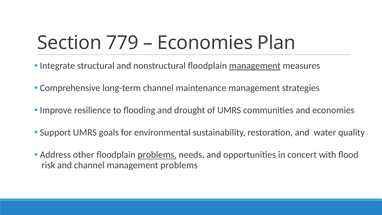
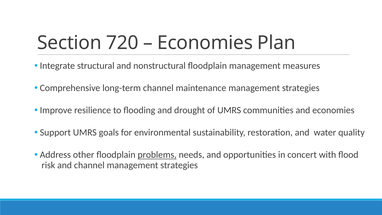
779: 779 -> 720 (122, 43)
management underline: present -> none (255, 66)
channel management problems: problems -> strategies (179, 165)
